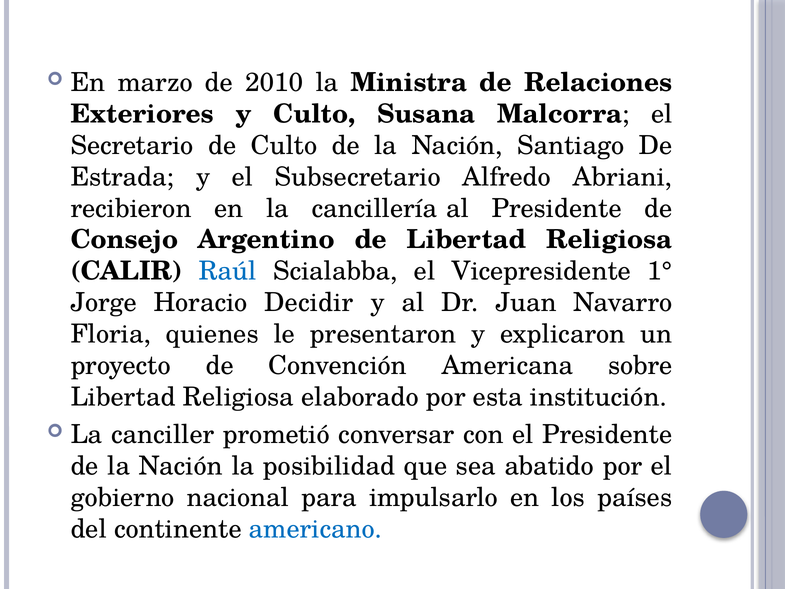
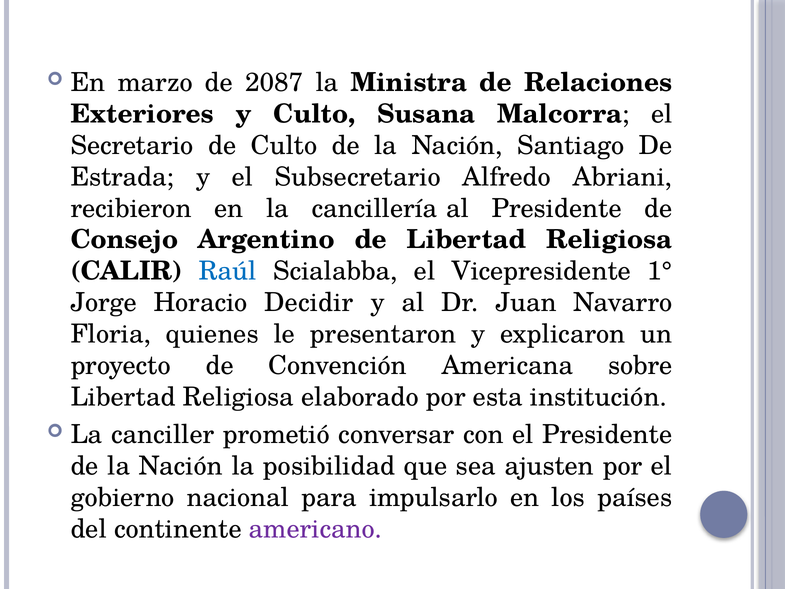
2010: 2010 -> 2087 (274, 83)
abatido: abatido -> ajusten (549, 466)
americano colour: blue -> purple (315, 529)
